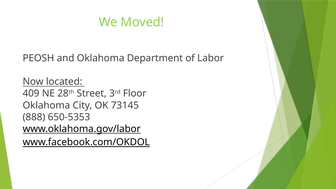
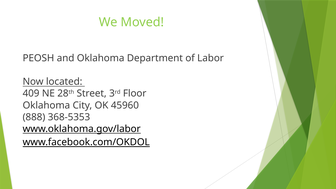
73145: 73145 -> 45960 (125, 105)
650-5353: 650-5353 -> 368-5353 (69, 117)
